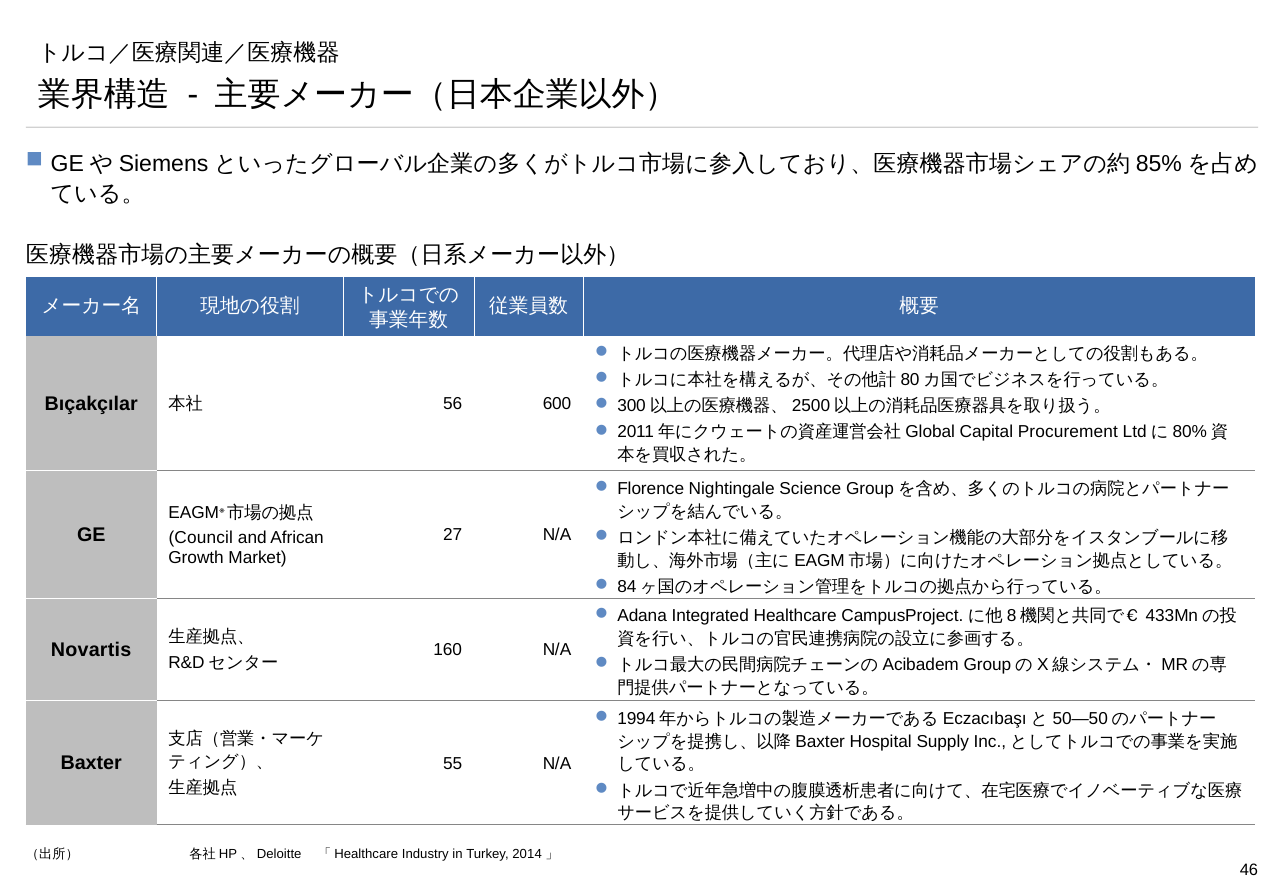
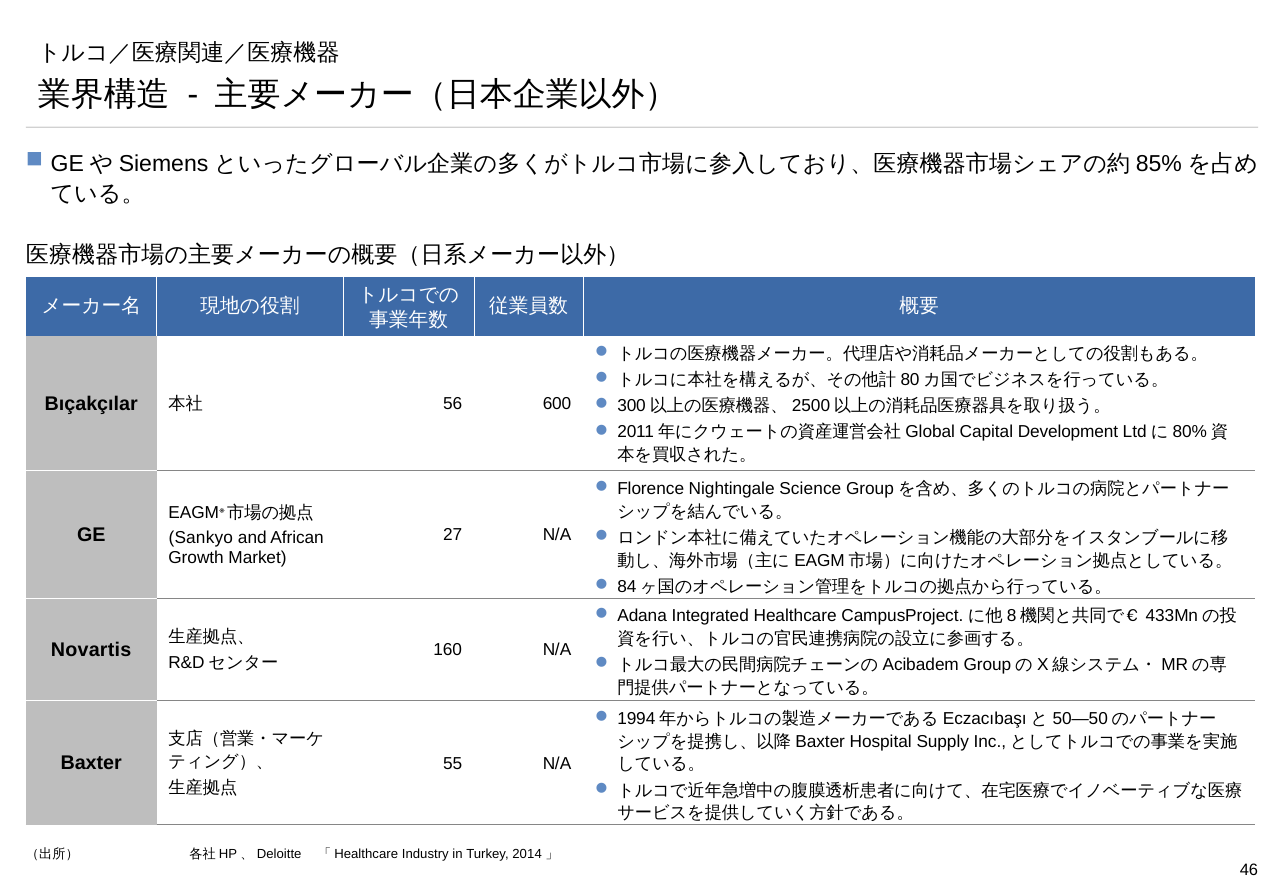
Procurement: Procurement -> Development (1068, 432)
Council: Council -> Sankyo (201, 538)
